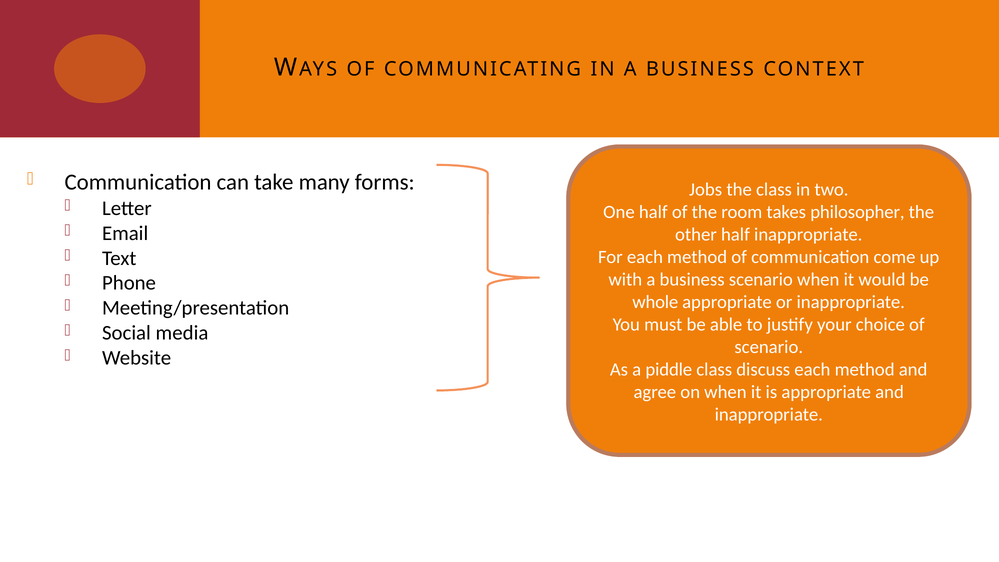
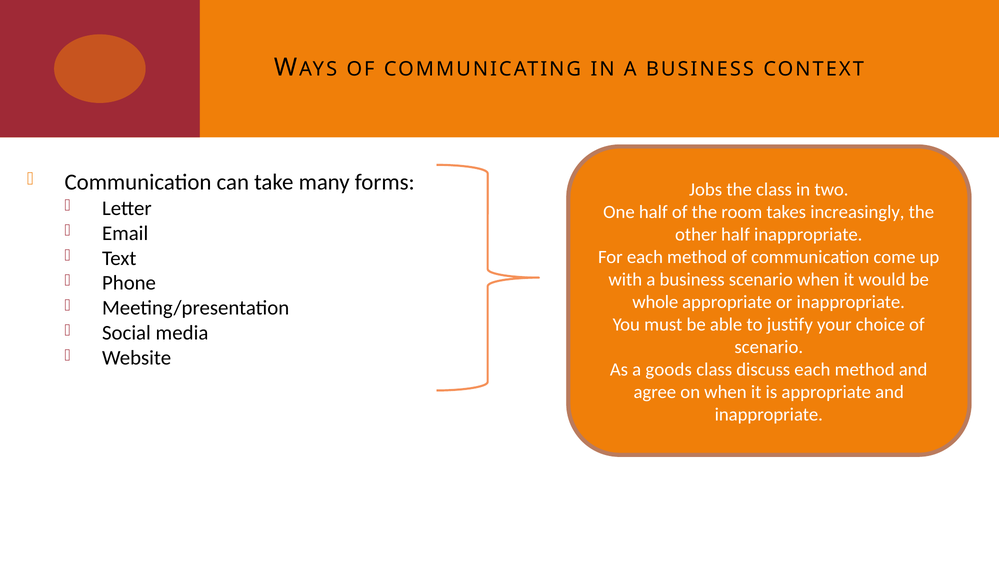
philosopher: philosopher -> increasingly (857, 212)
piddle: piddle -> goods (669, 369)
